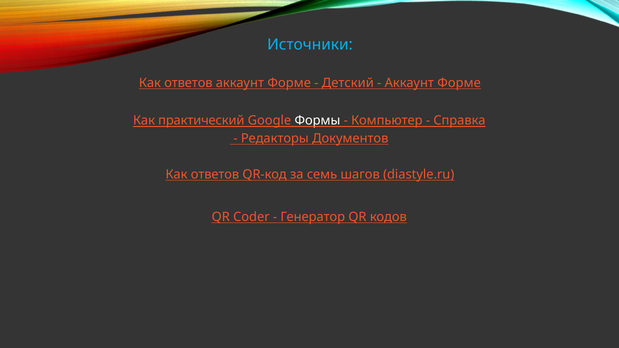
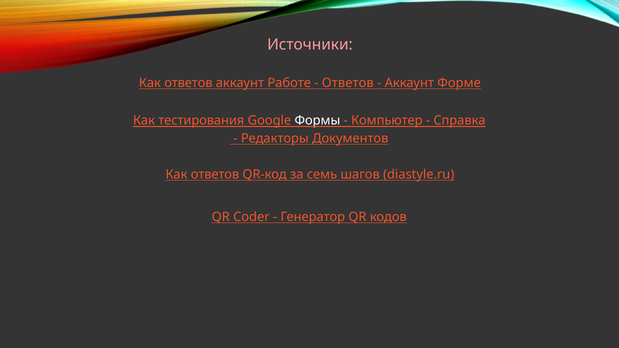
Источники colour: light blue -> pink (310, 45)
Форме: Форме -> Работе (289, 83)
Детский: Детский -> Ответов (348, 83)
практический: практический -> тестирования (201, 121)
